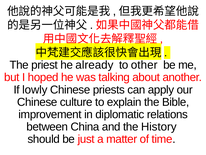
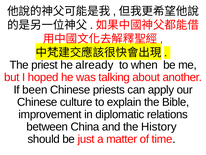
other: other -> when (144, 65)
lowly: lowly -> been (35, 89)
